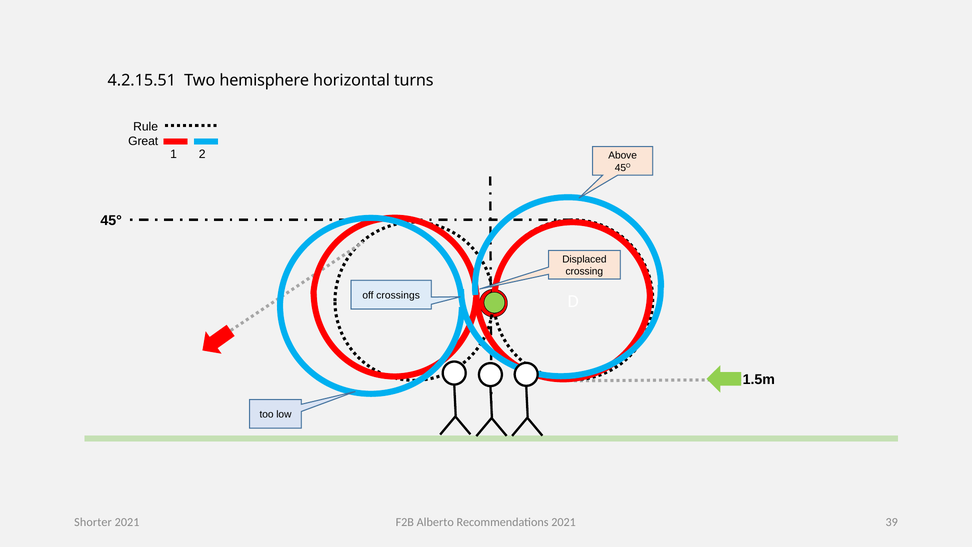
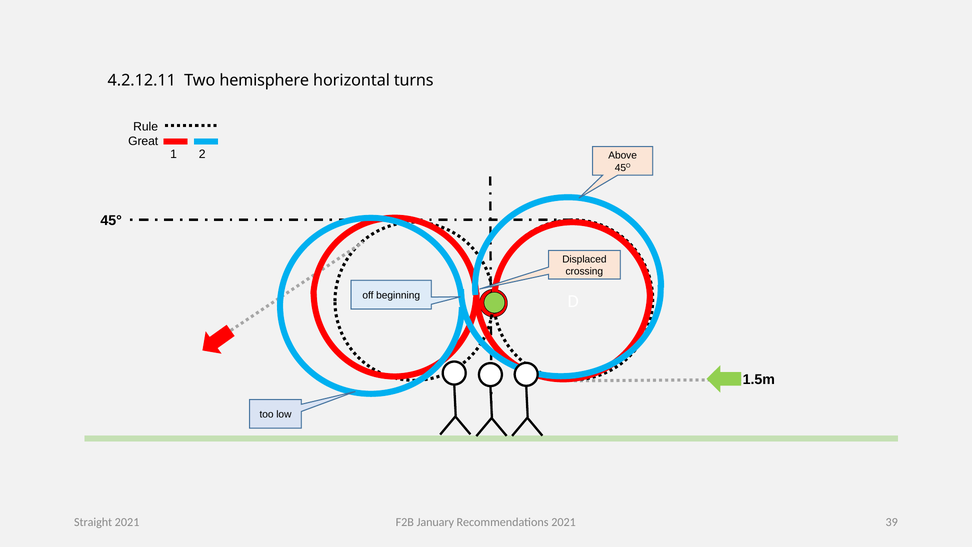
4.2.15.51: 4.2.15.51 -> 4.2.12.11 (142, 80)
crossings: crossings -> beginning (398, 295)
Alberto: Alberto -> January (435, 522)
Shorter: Shorter -> Straight (93, 522)
